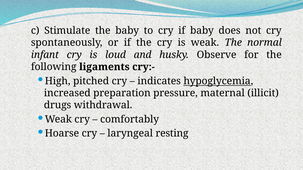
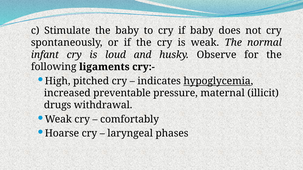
preparation: preparation -> preventable (122, 93)
resting: resting -> phases (172, 134)
